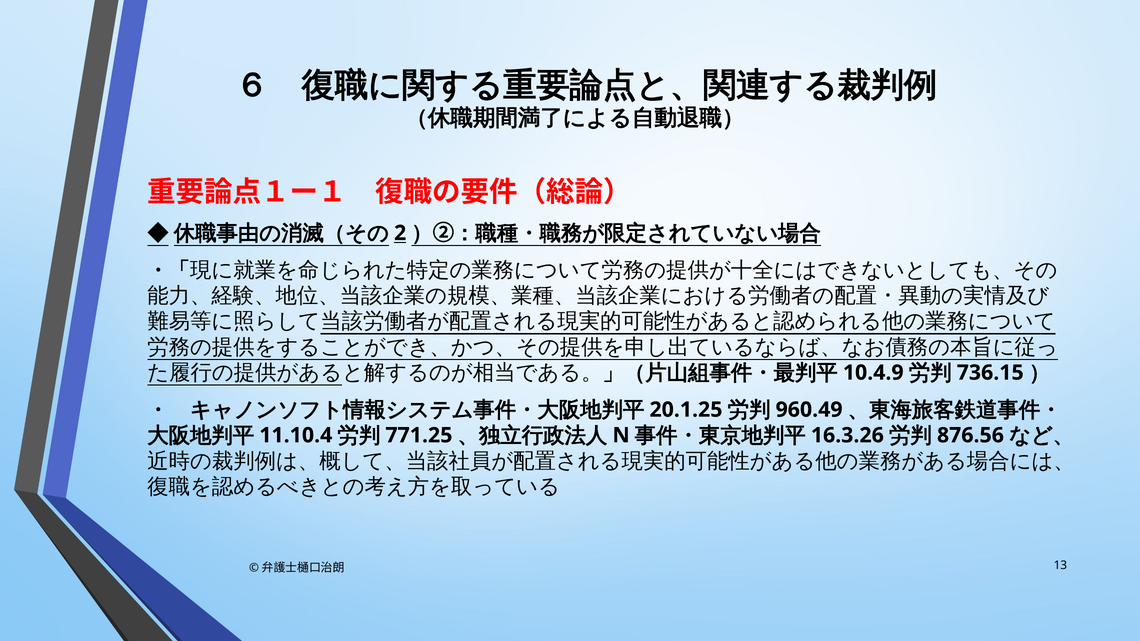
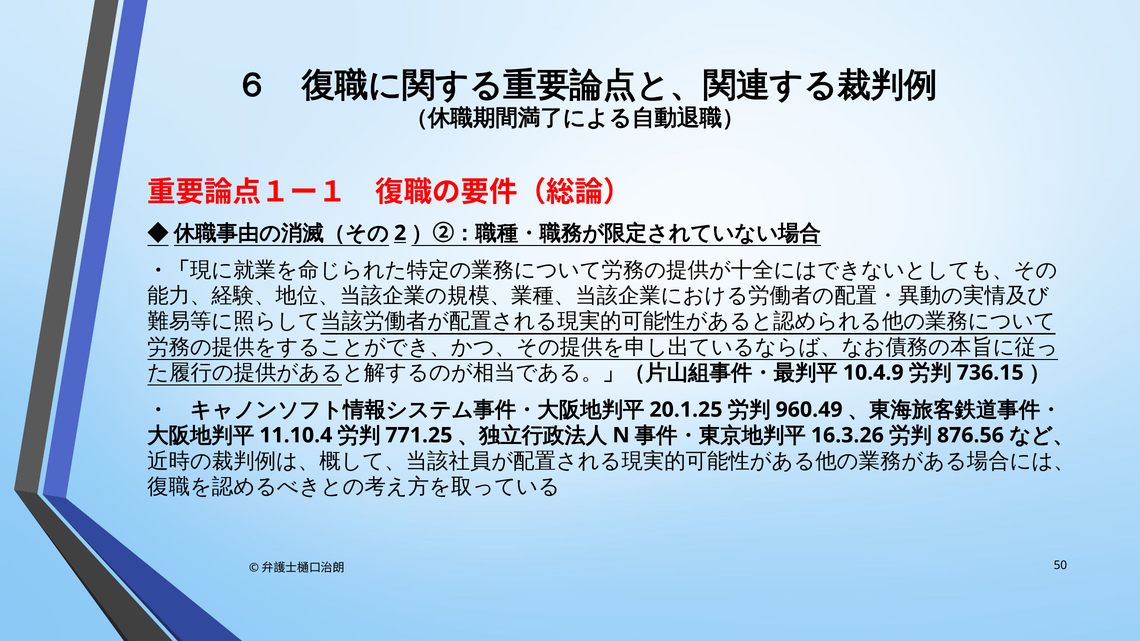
13: 13 -> 50 (1060, 566)
